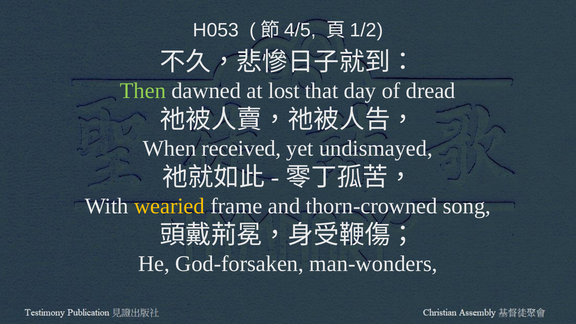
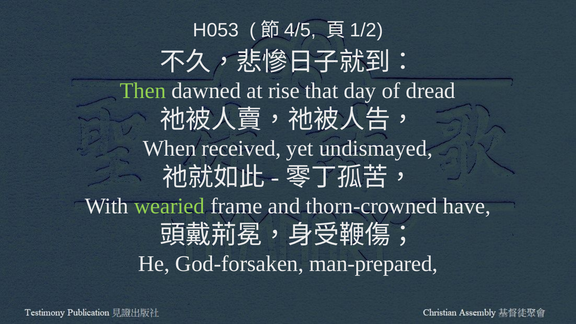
lost: lost -> rise (284, 91)
wearied colour: yellow -> light green (169, 206)
song: song -> have (467, 206)
man-wonders: man-wonders -> man-prepared (374, 264)
